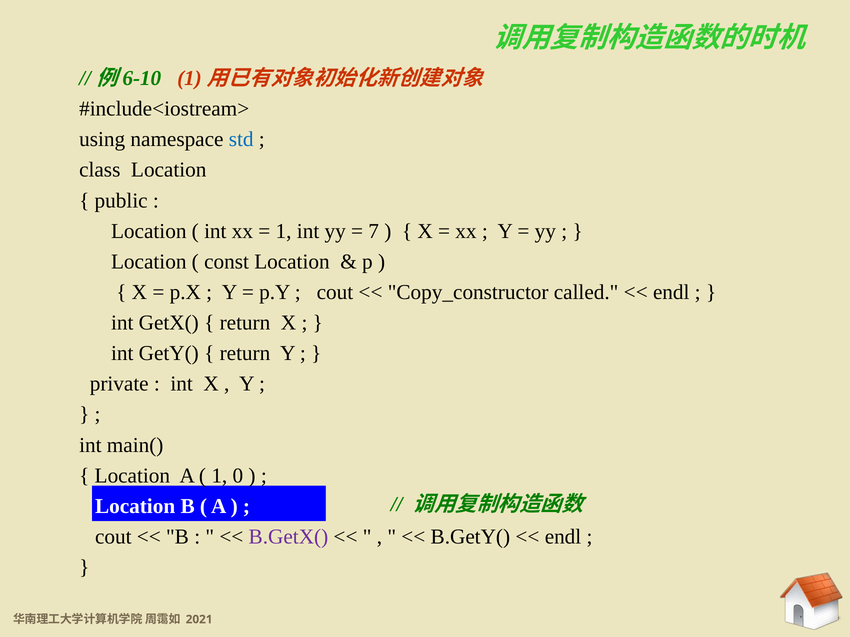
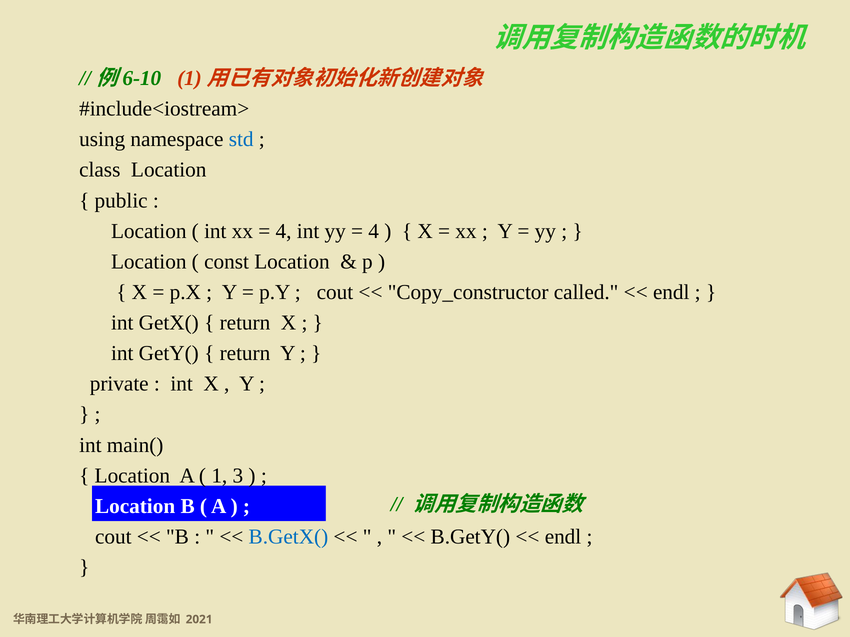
1: 1 -> 4 (284, 231)
7: 7 -> 4 (374, 231)
0: 0 -> 3 (238, 476)
B.GetX( colour: purple -> blue (288, 537)
